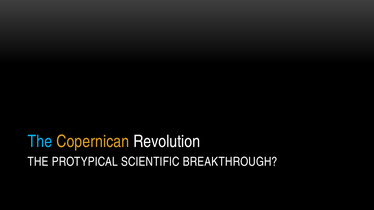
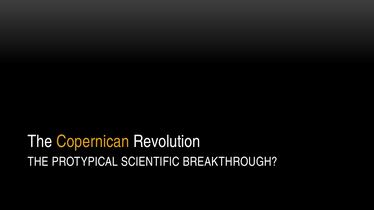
The colour: light blue -> white (40, 142)
